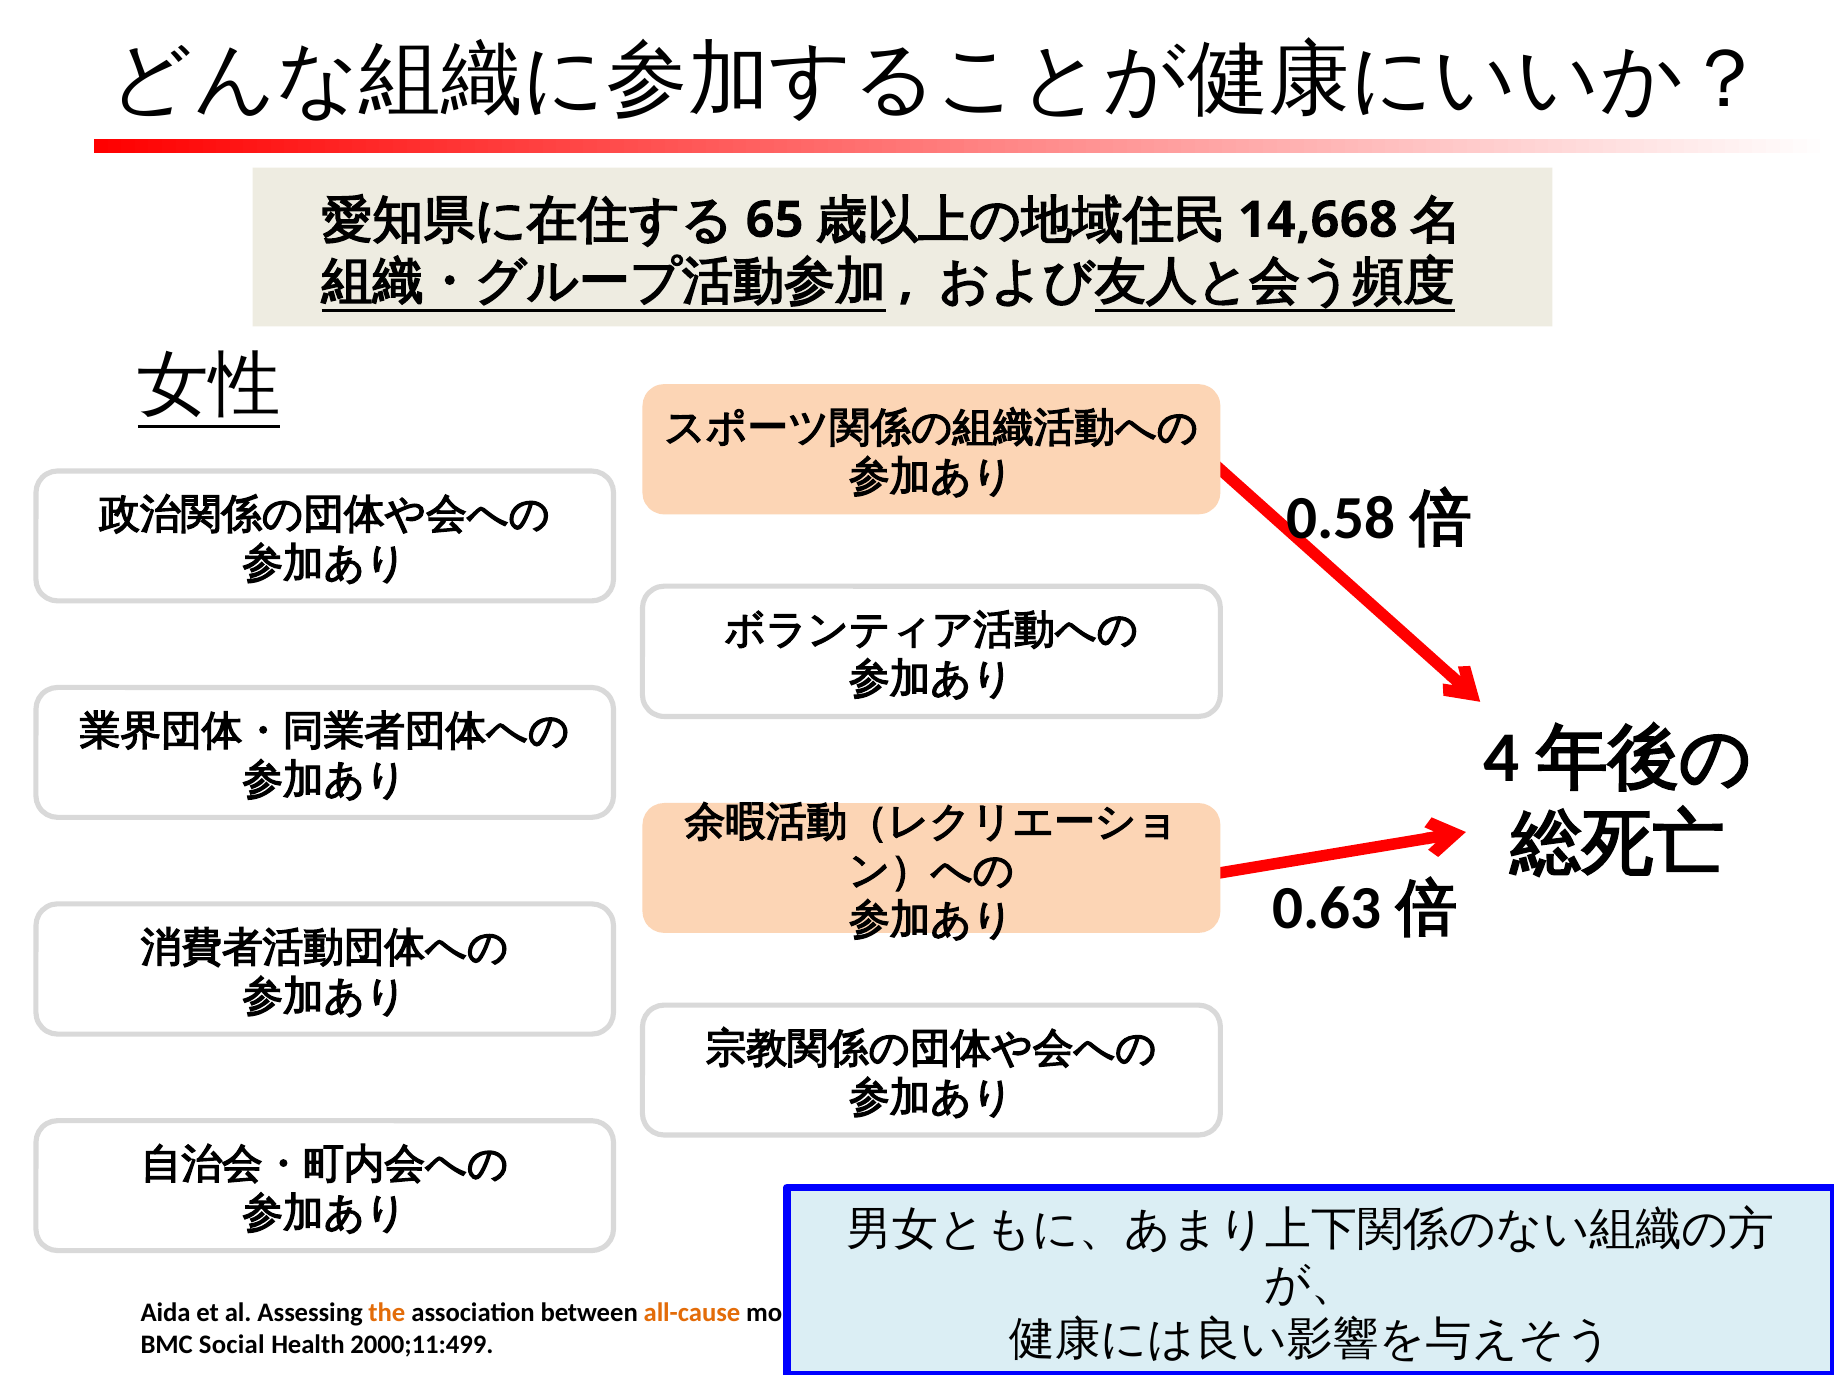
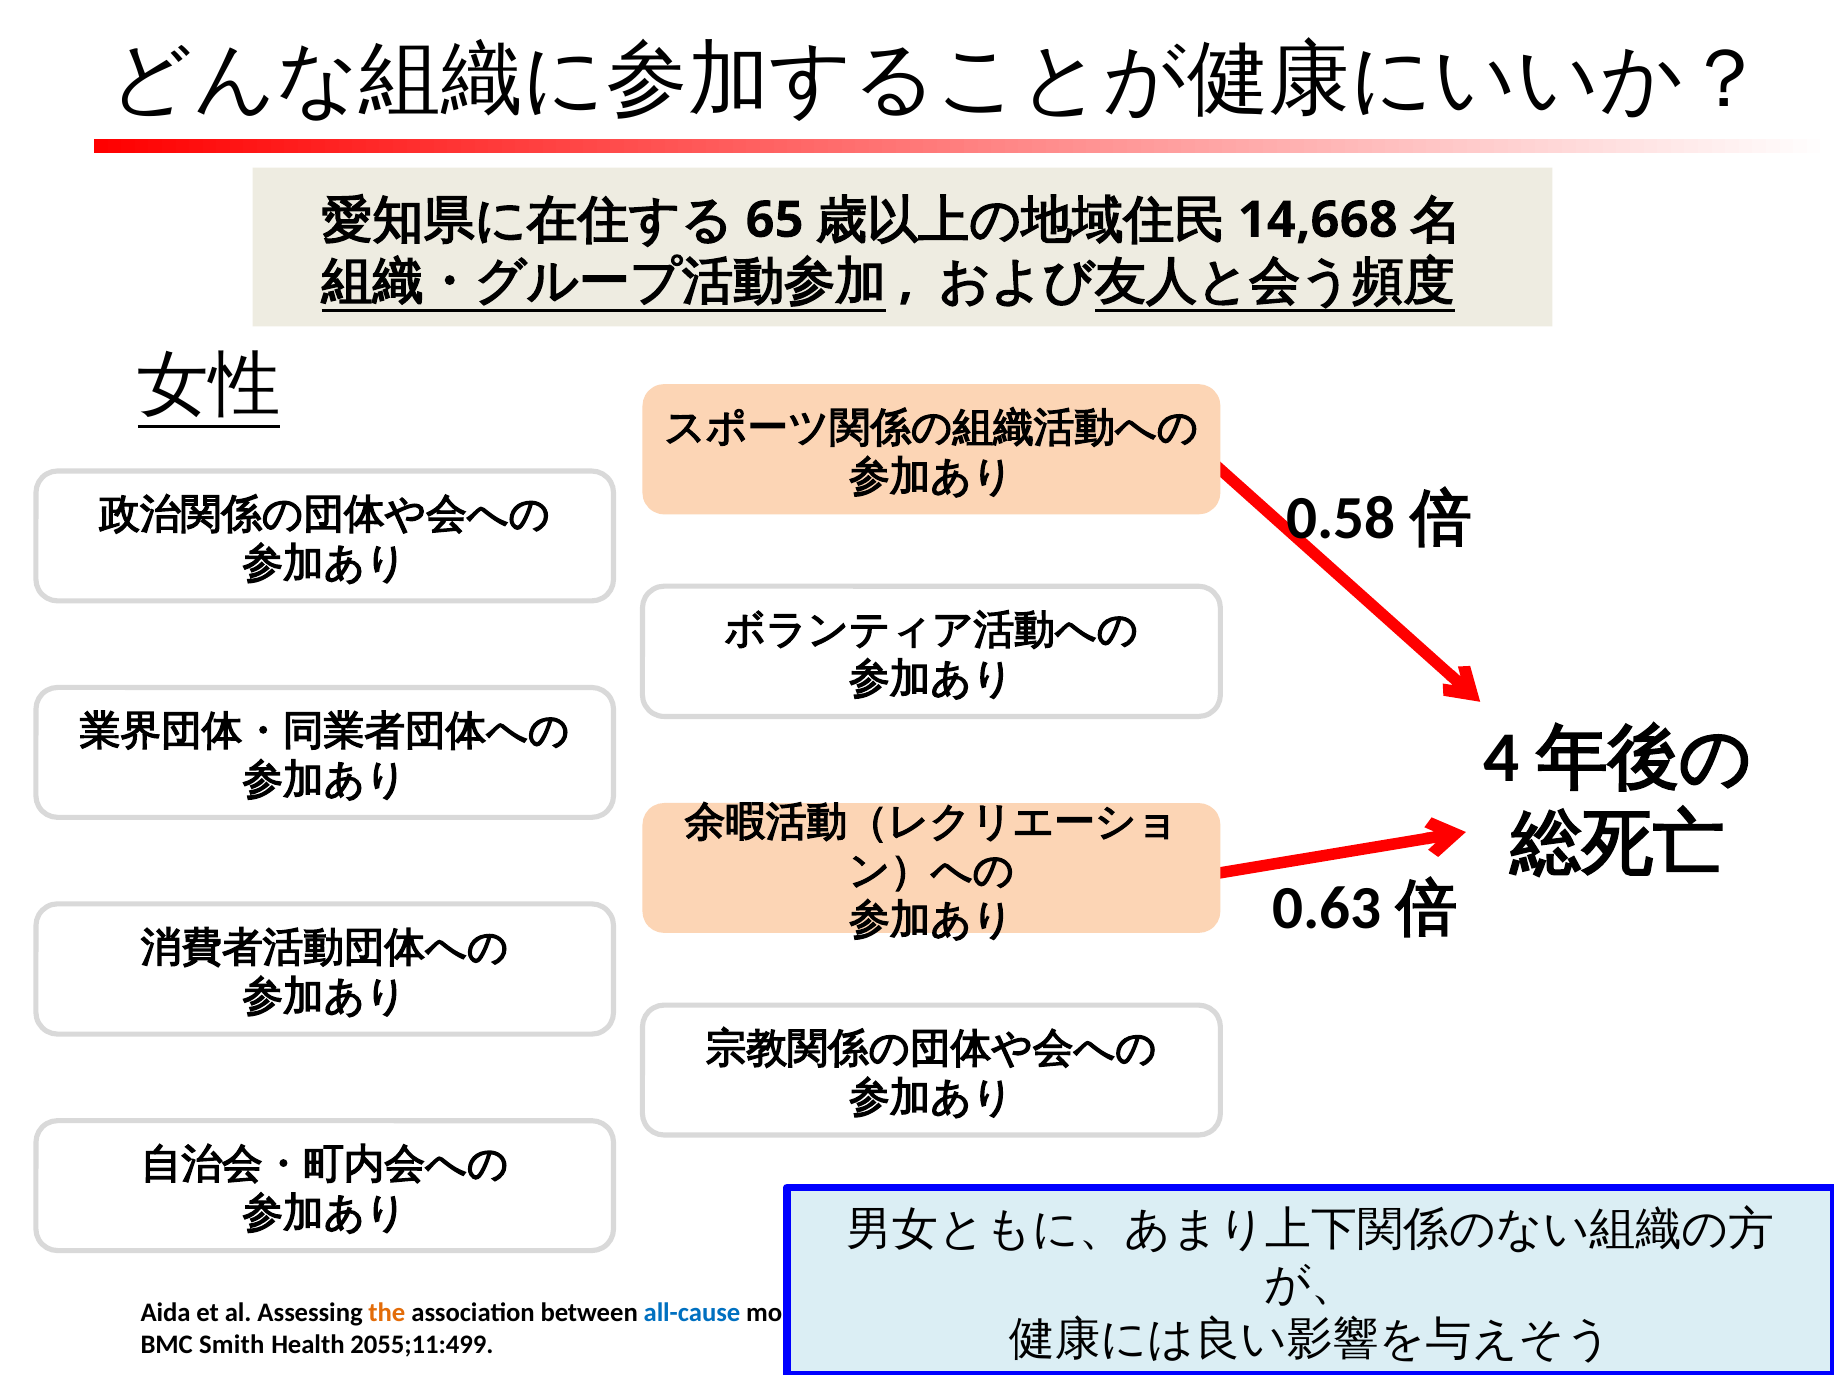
all-cause colour: orange -> blue (692, 1314)
BMC Social: Social -> Smith (232, 1346)
2000;11:499: 2000;11:499 -> 2055;11:499 (422, 1346)
